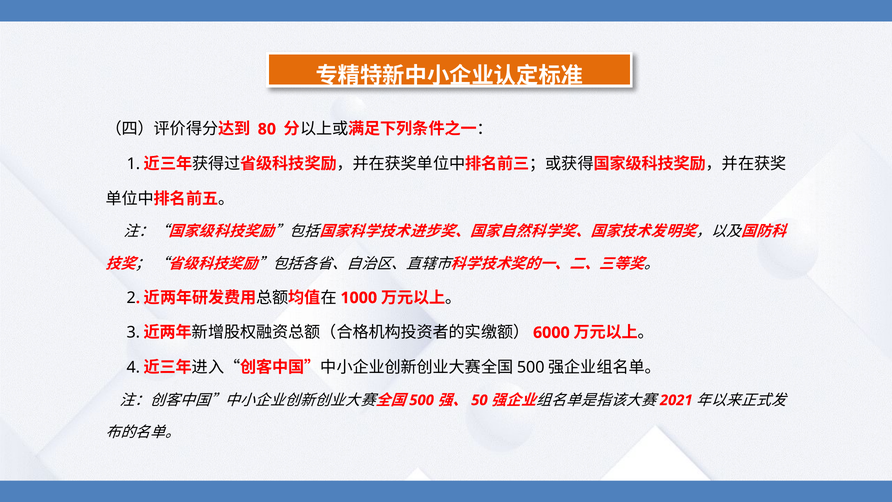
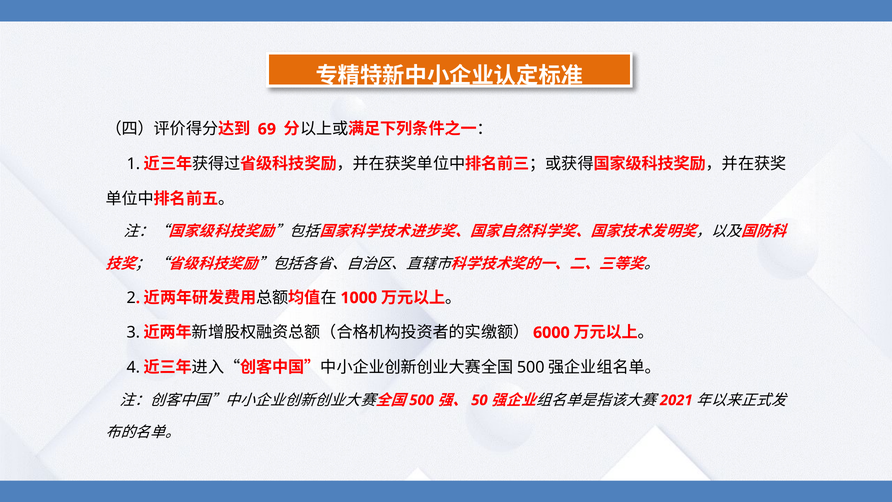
80: 80 -> 69 (267, 129)
